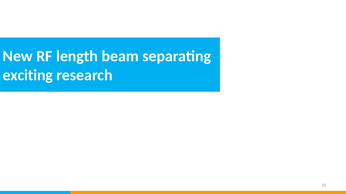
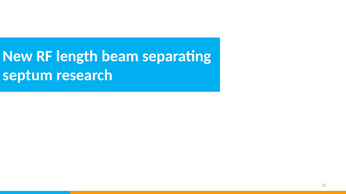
exciting: exciting -> septum (28, 76)
